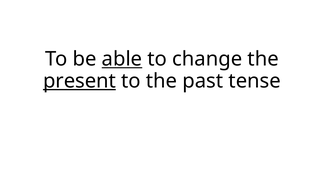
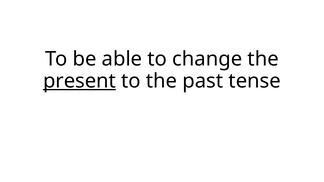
able underline: present -> none (122, 59)
